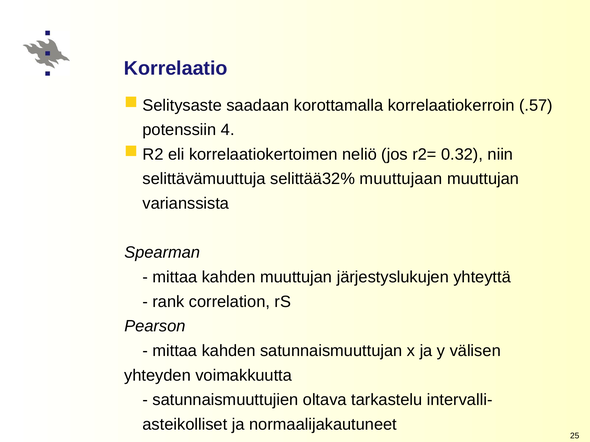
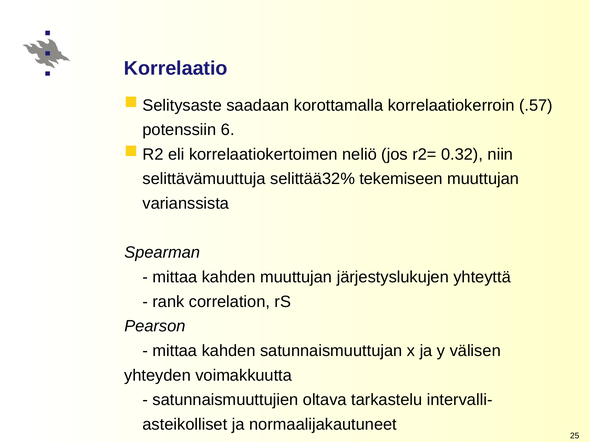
4: 4 -> 6 (228, 130)
muuttujaan: muuttujaan -> tekemiseen (401, 179)
